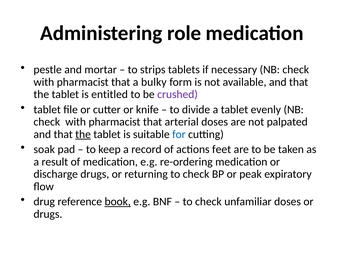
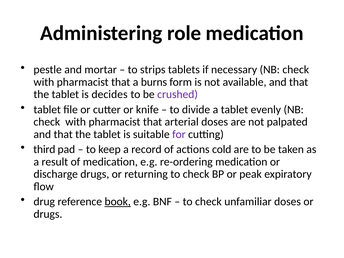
bulky: bulky -> burns (154, 82)
entitled: entitled -> decides (110, 94)
the underline: present -> none (83, 134)
for colour: blue -> purple (179, 134)
soak: soak -> third (44, 149)
feet: feet -> cold (222, 149)
